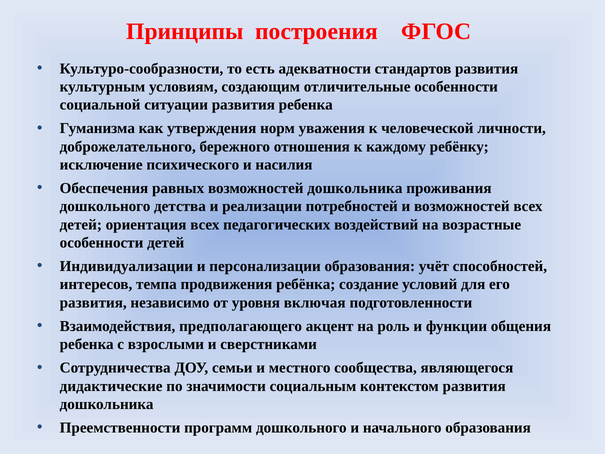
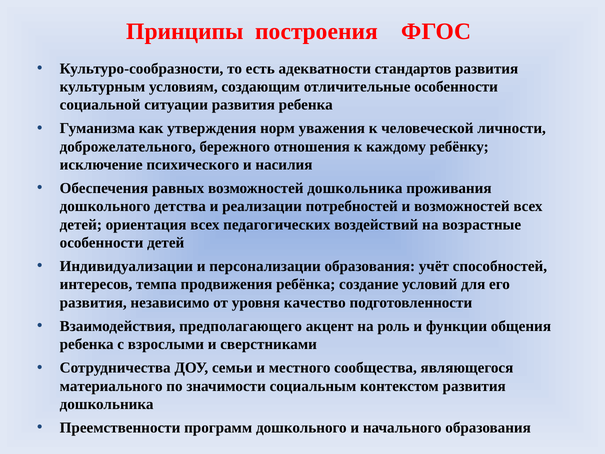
включая: включая -> качество (315, 302)
дидактические: дидактические -> материального (111, 386)
